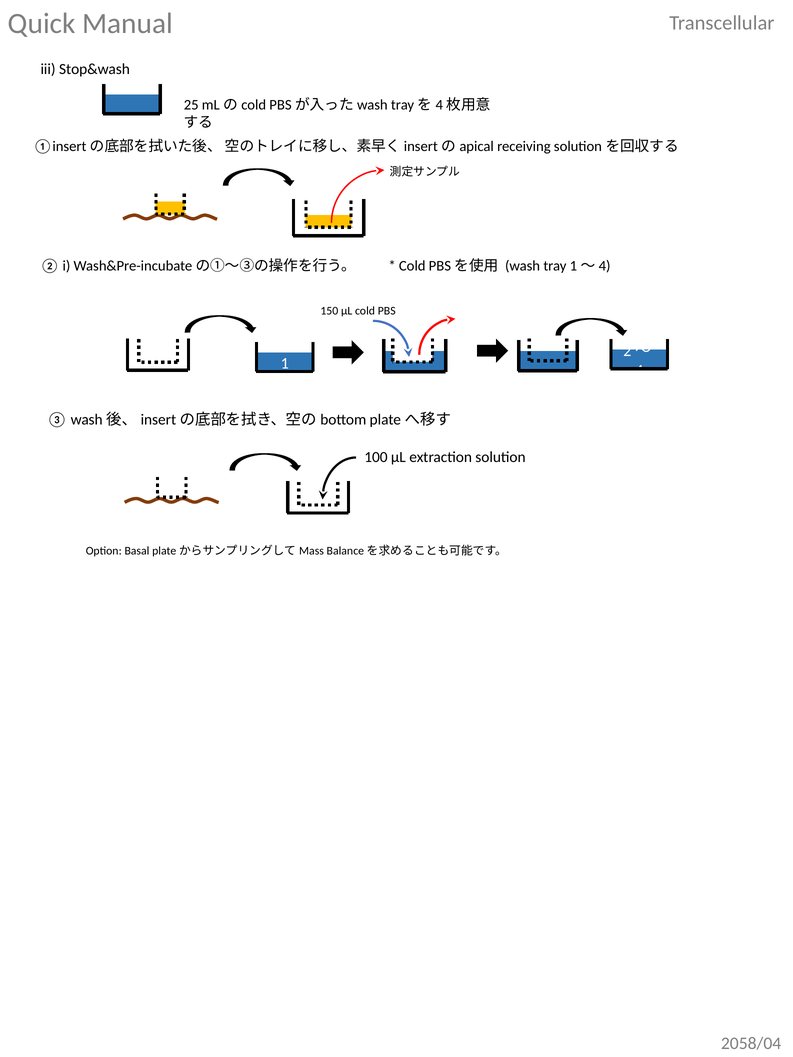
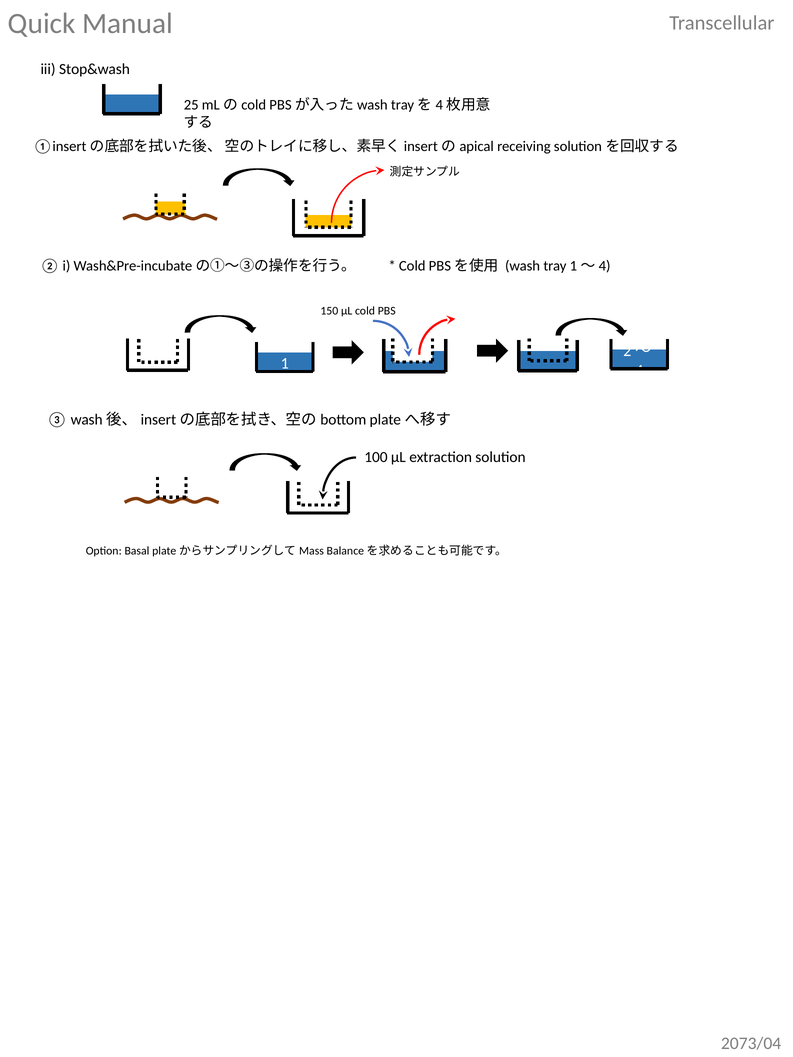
2058/04: 2058/04 -> 2073/04 (751, 1044)
